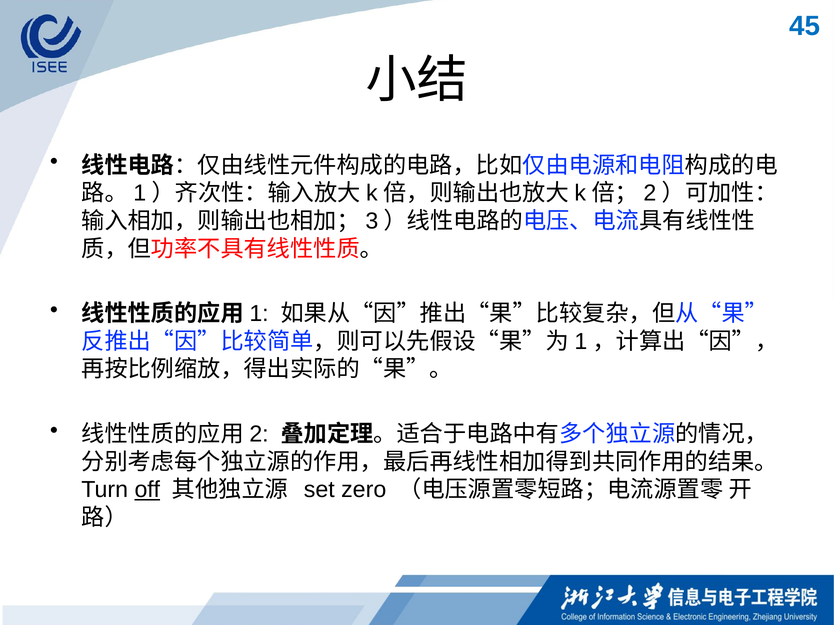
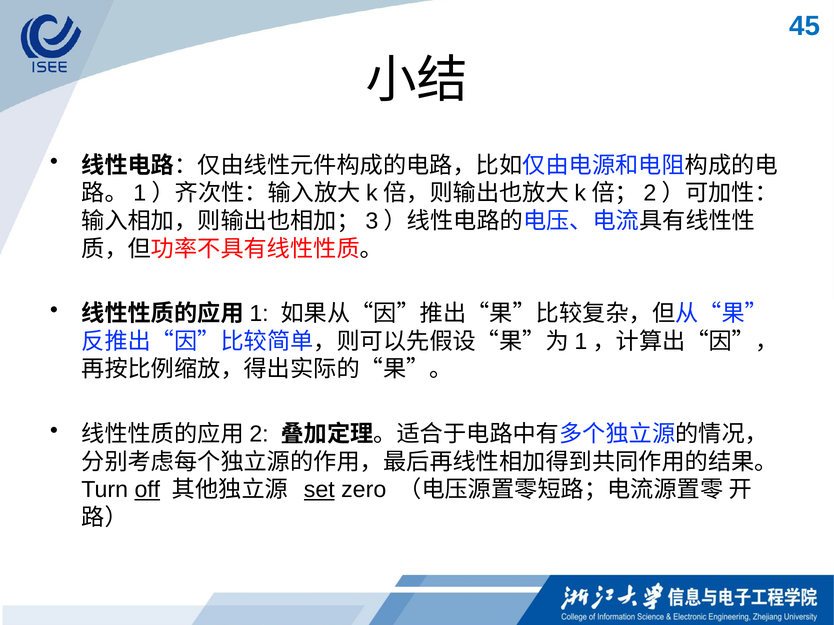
set underline: none -> present (319, 490)
